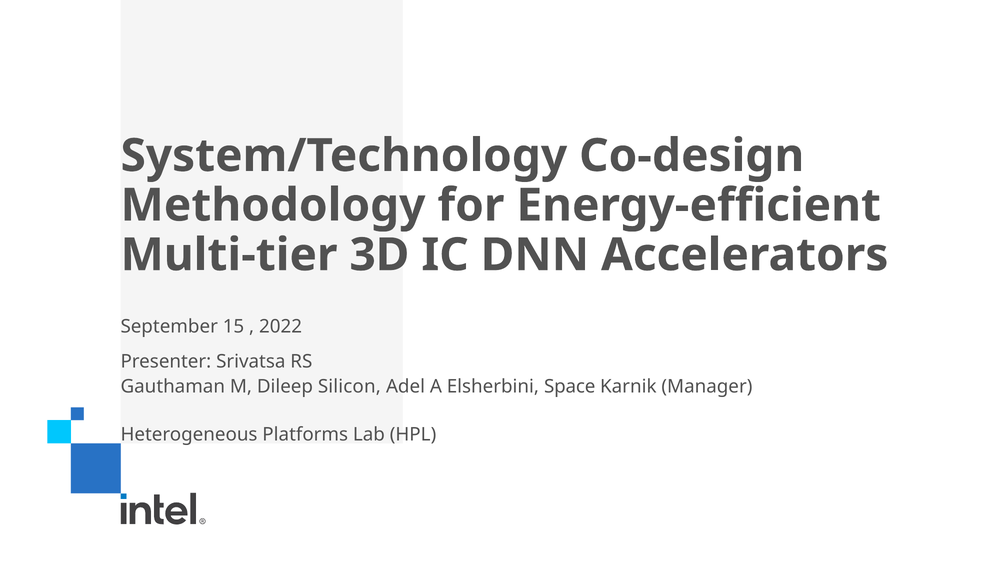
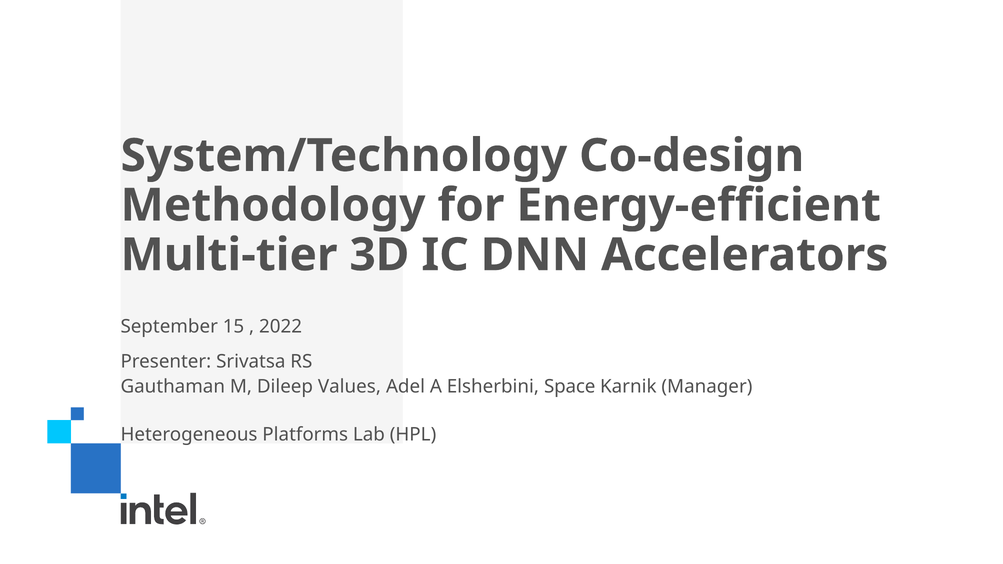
Silicon: Silicon -> Values (349, 387)
